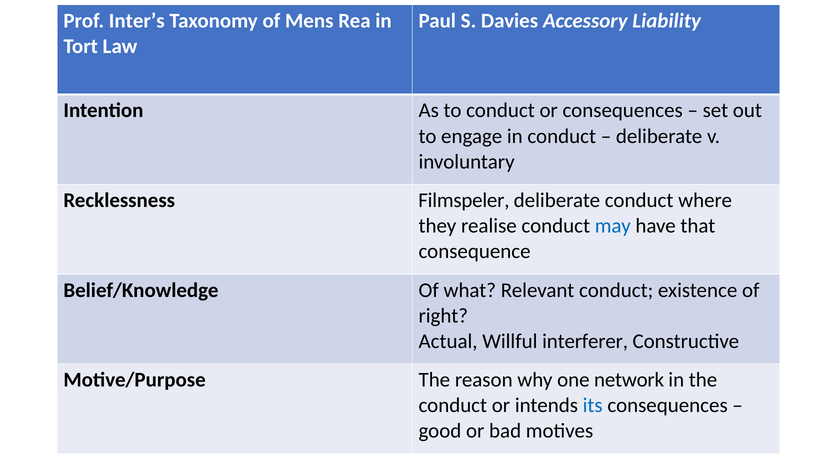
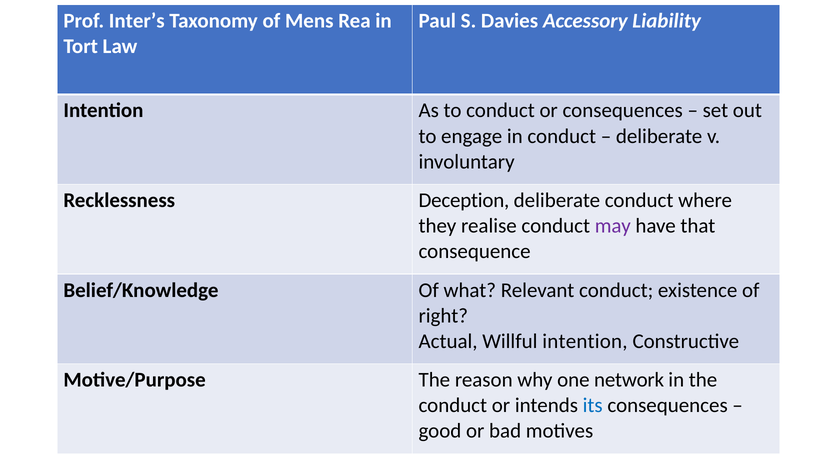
Filmspeler: Filmspeler -> Deception (464, 201)
may colour: blue -> purple (613, 226)
Willful interferer: interferer -> intention (585, 342)
